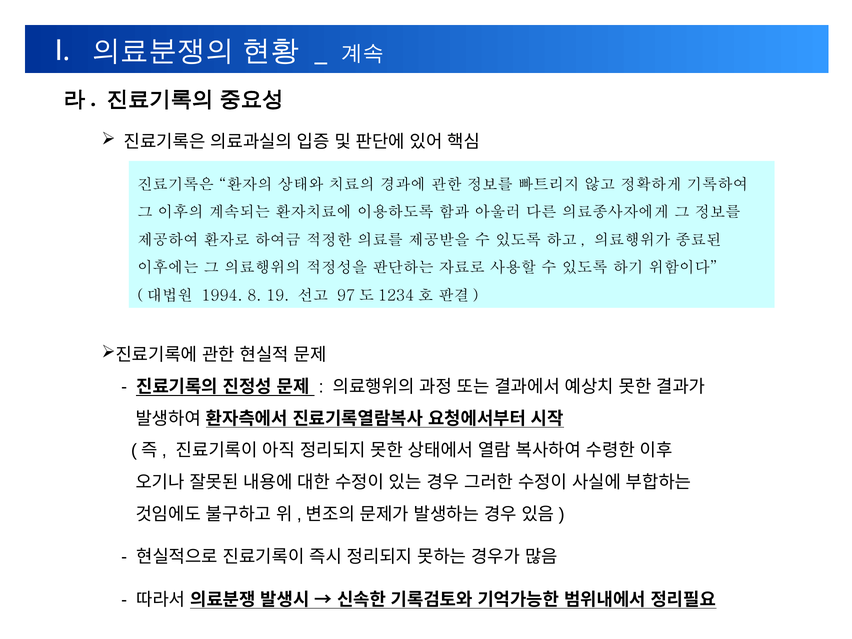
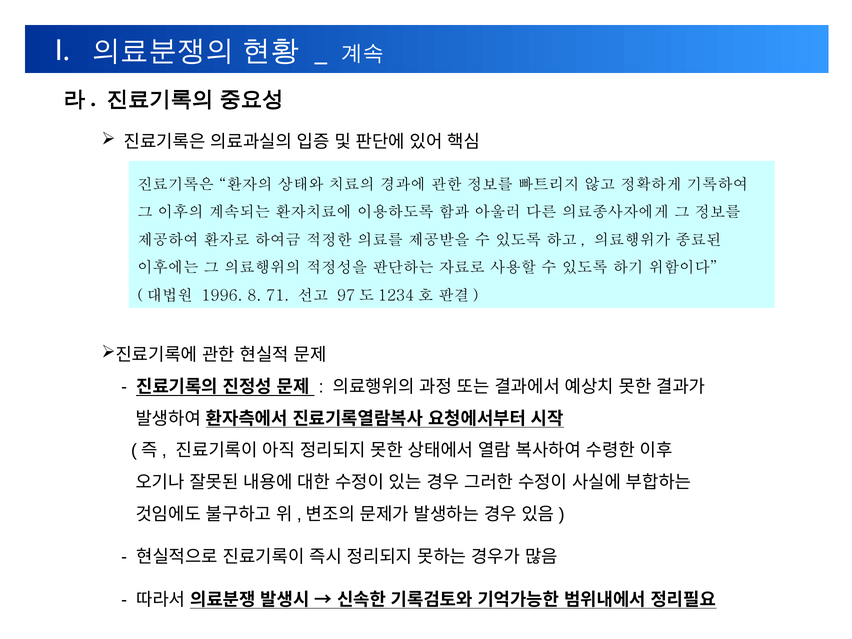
1994: 1994 -> 1996 (222, 295)
19: 19 -> 71 (277, 295)
